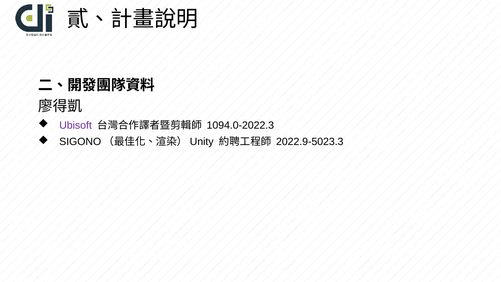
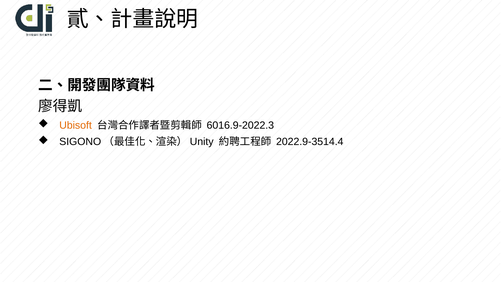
Ubisoft colour: purple -> orange (76, 125)
1094.0-2022.3: 1094.0-2022.3 -> 6016.9-2022.3 (240, 125)
2022.9-5023.3: 2022.9-5023.3 -> 2022.9-3514.4 (310, 142)
